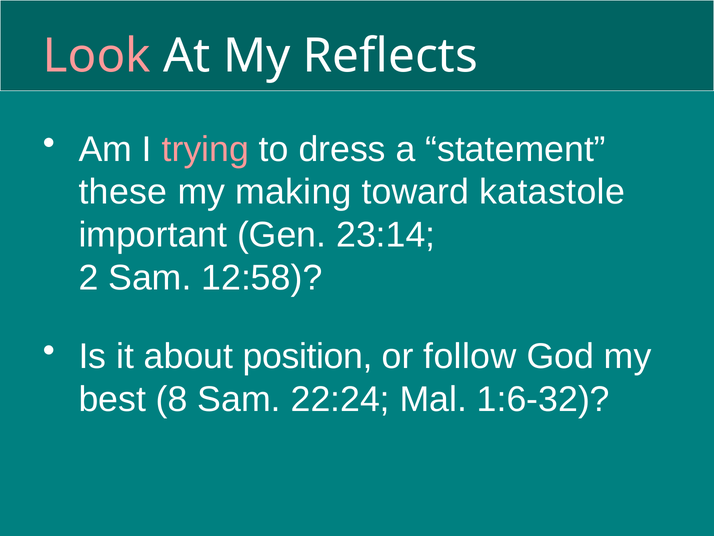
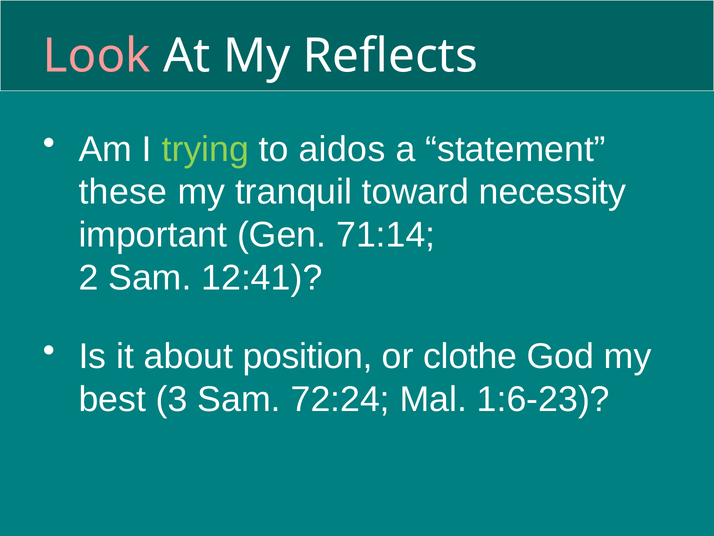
trying colour: pink -> light green (205, 149)
dress: dress -> aidos (342, 149)
making: making -> tranquil (294, 192)
katastole: katastole -> necessity (552, 192)
23:14: 23:14 -> 71:14 (386, 235)
12:58: 12:58 -> 12:41 (262, 278)
follow: follow -> clothe (470, 356)
8: 8 -> 3 (172, 399)
22:24: 22:24 -> 72:24 (340, 399)
1:6-32: 1:6-32 -> 1:6-23 (543, 399)
